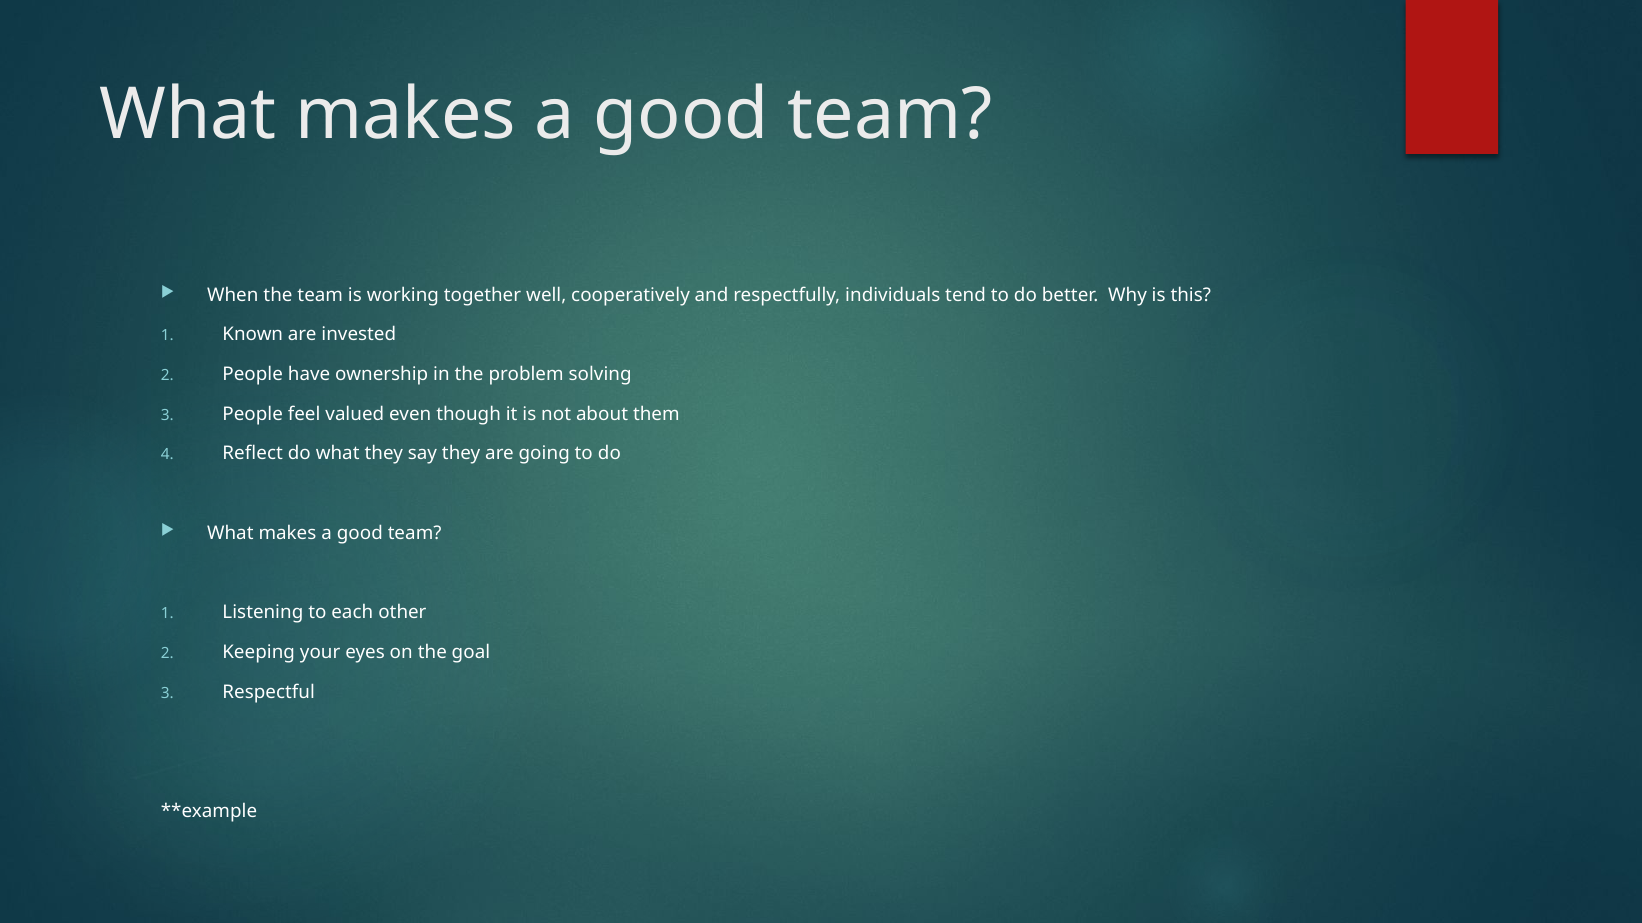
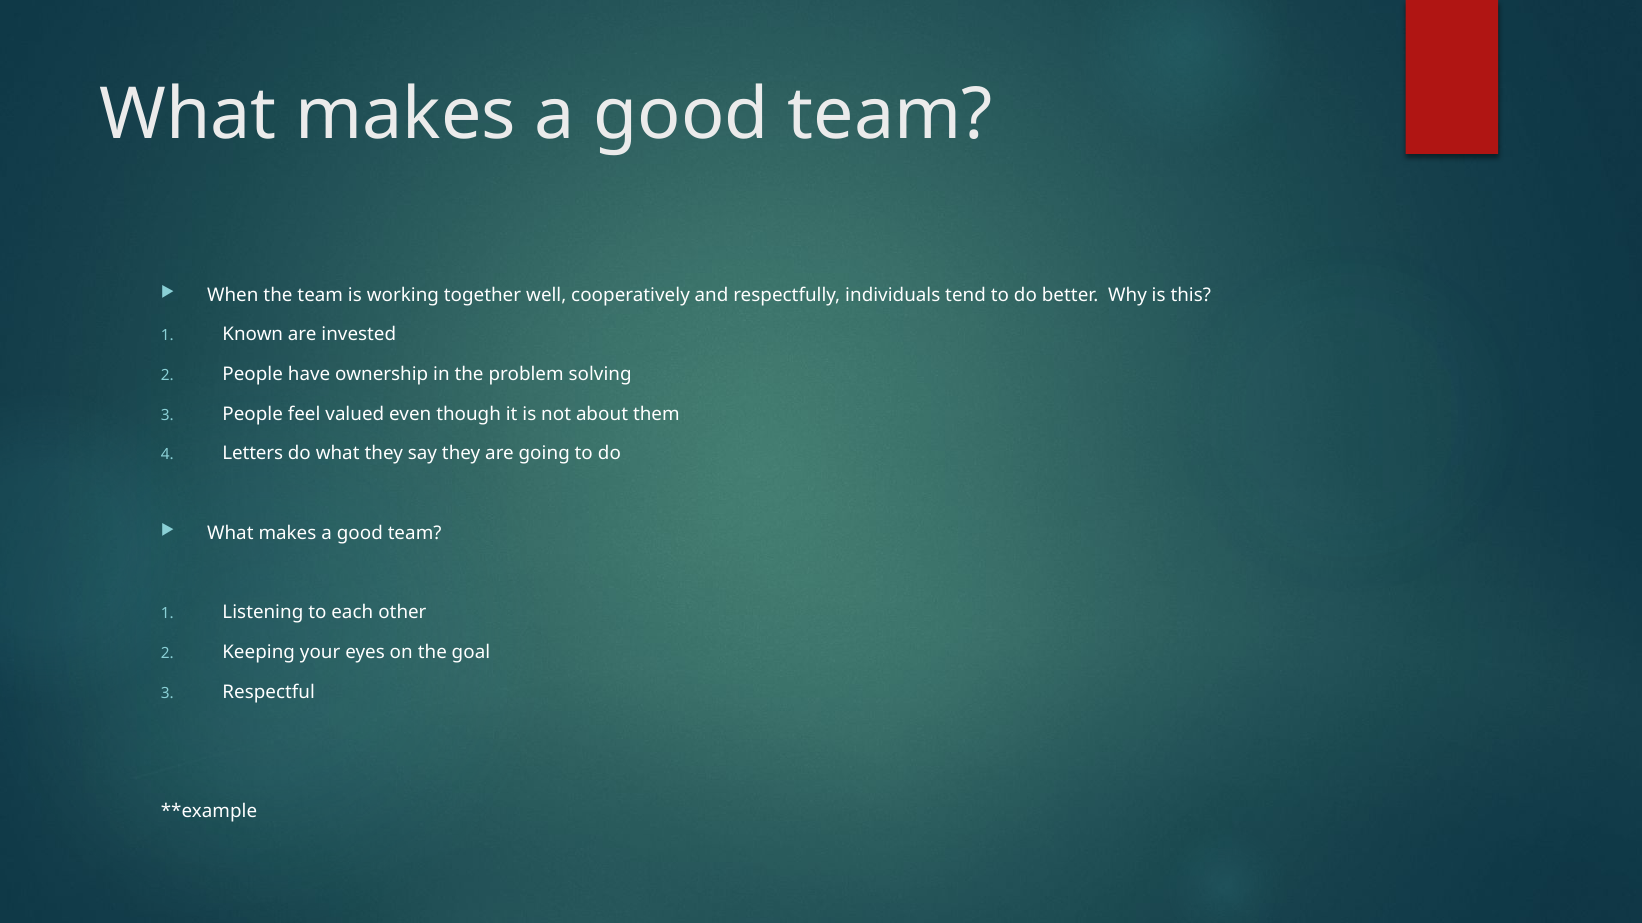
Reflect: Reflect -> Letters (253, 454)
